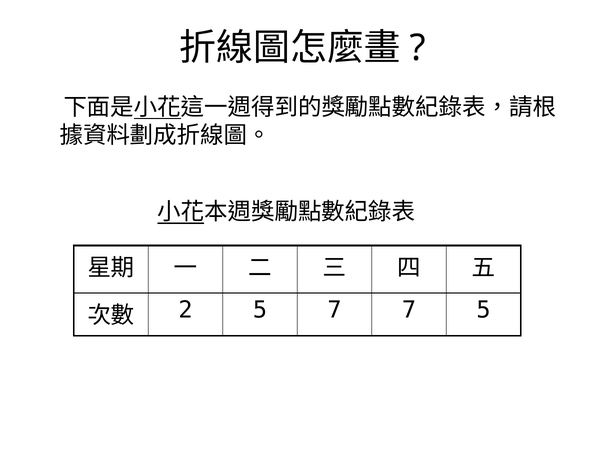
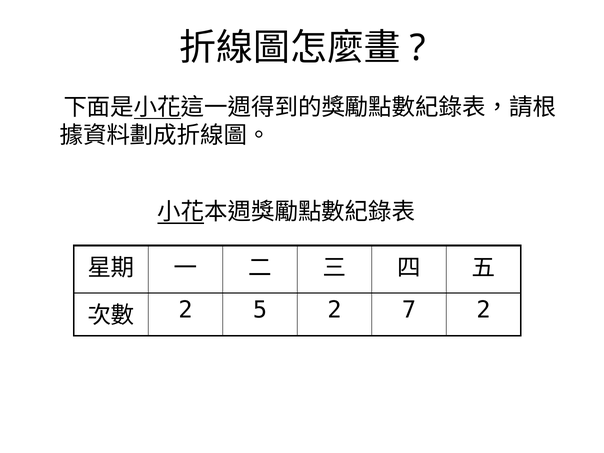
5 7: 7 -> 2 (335, 310)
7 5: 5 -> 2 (483, 310)
